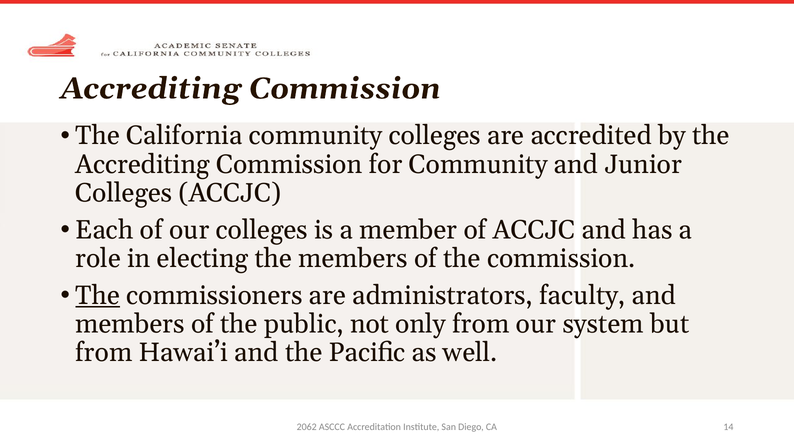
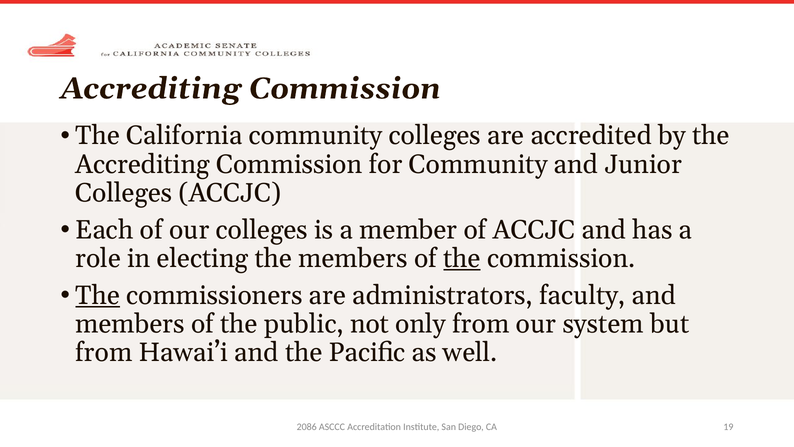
the underline: none -> present (462, 258)
2062: 2062 -> 2086 (307, 427)
14: 14 -> 19 (728, 426)
